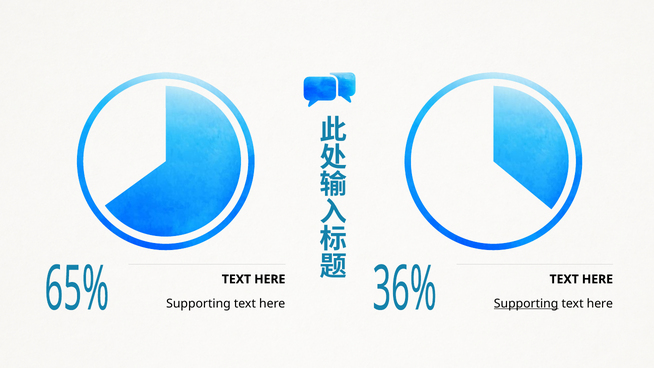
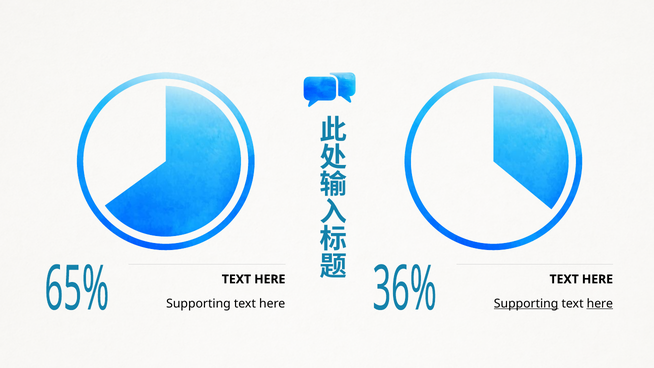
here underline: none -> present (600, 303)
